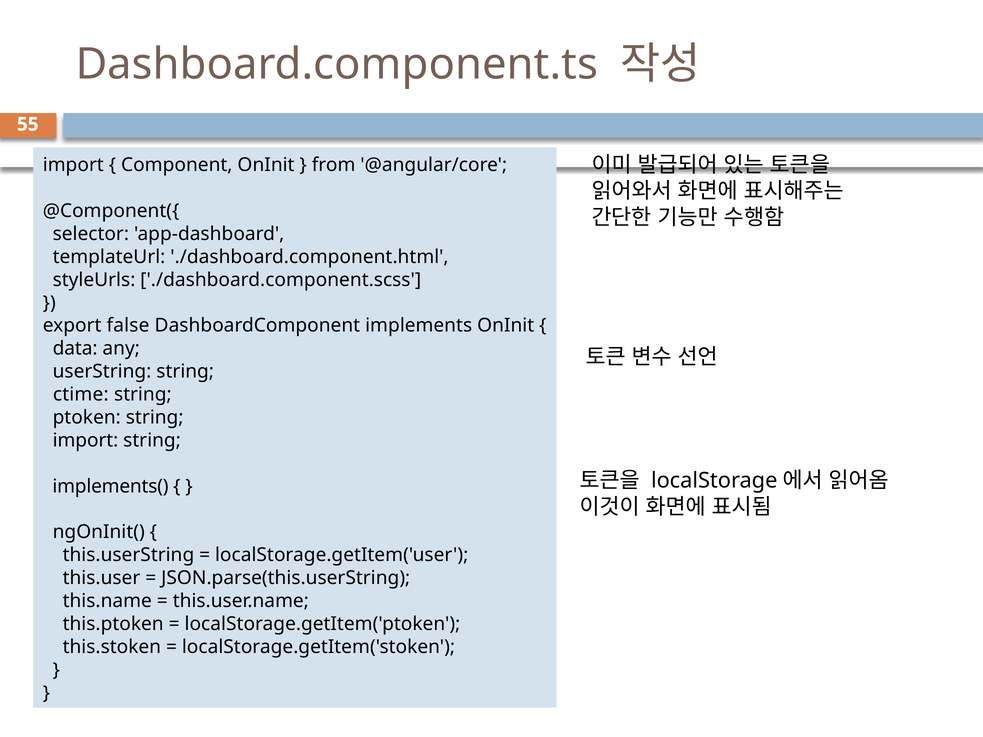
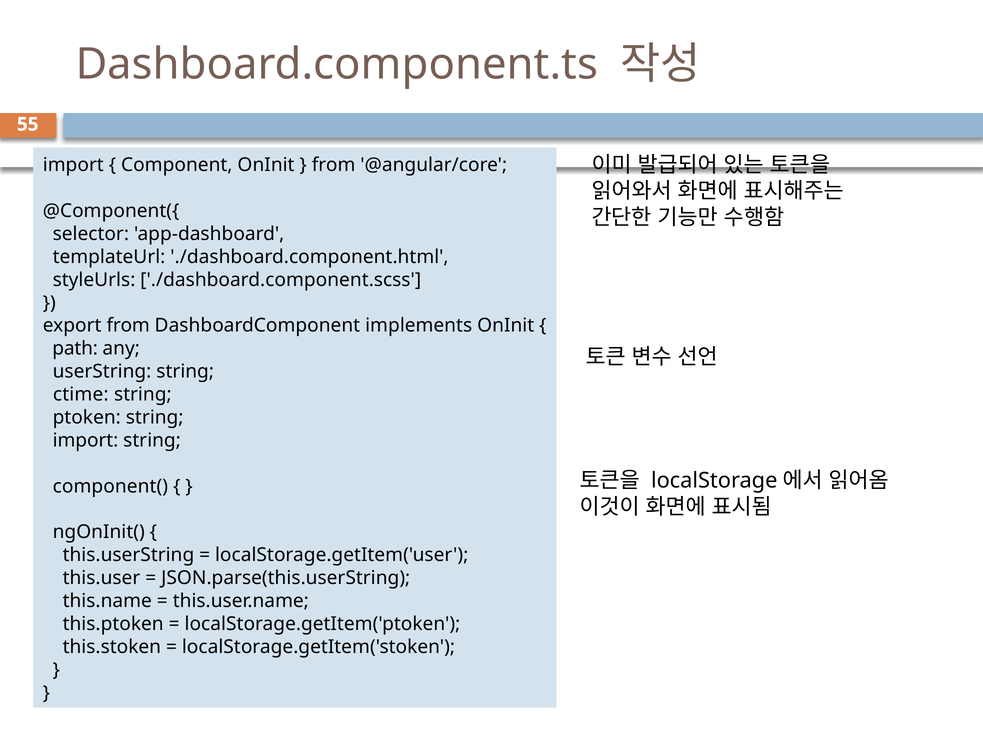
export false: false -> from (128, 326)
data: data -> path (75, 349)
implements(: implements( -> component( (110, 486)
